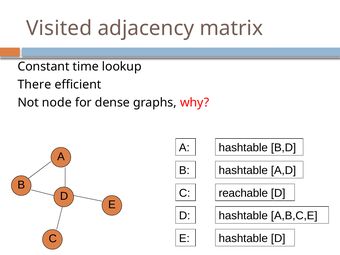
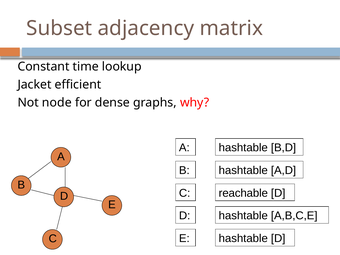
Visited: Visited -> Subset (59, 28)
There: There -> Jacket (35, 85)
